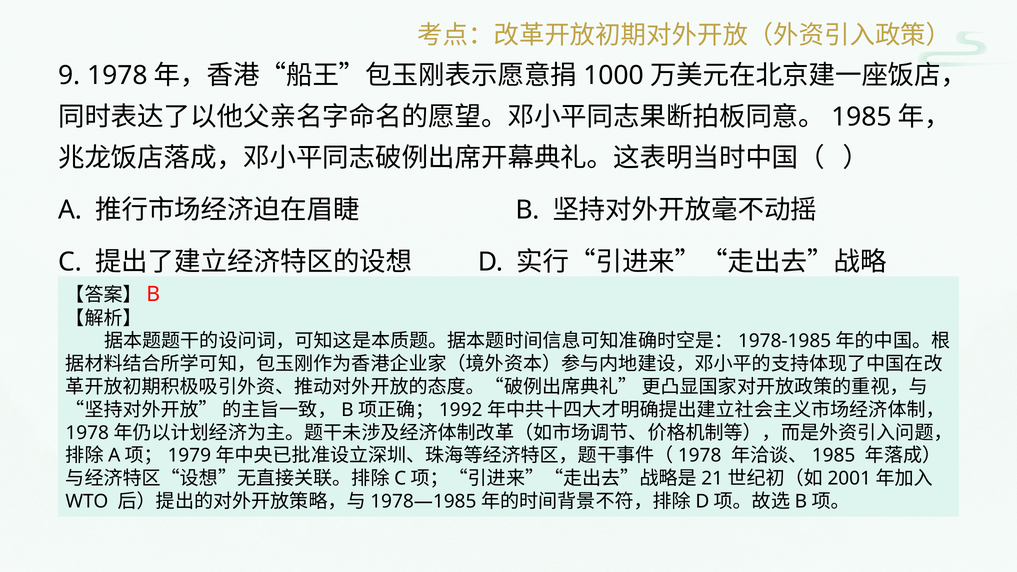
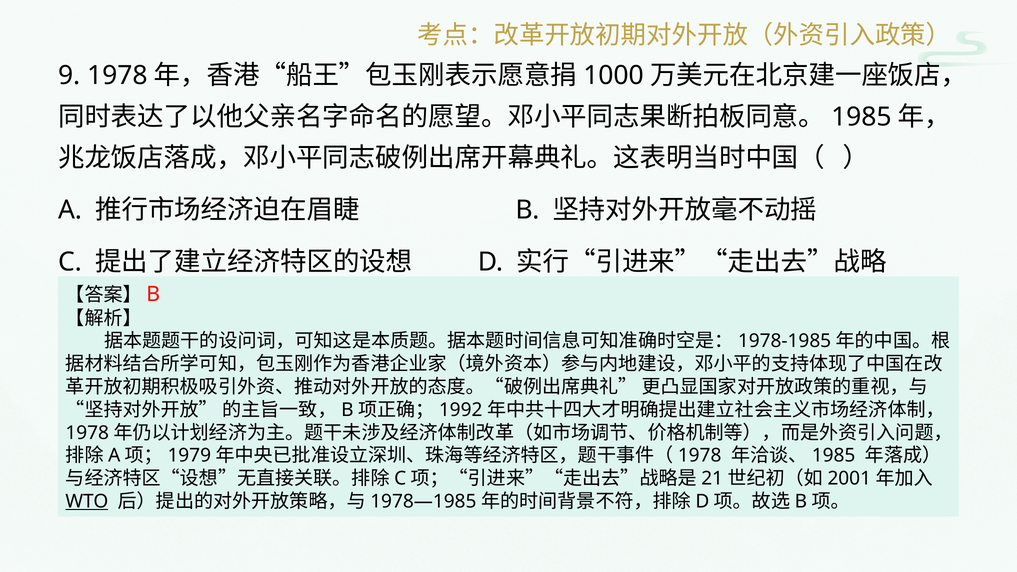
WTO underline: none -> present (87, 501)
